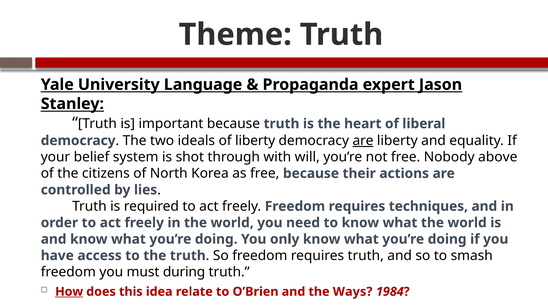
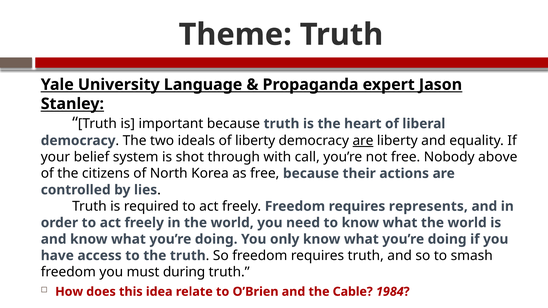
will: will -> call (307, 157)
techniques: techniques -> represents (428, 206)
How underline: present -> none (69, 292)
Ways: Ways -> Cable (353, 292)
